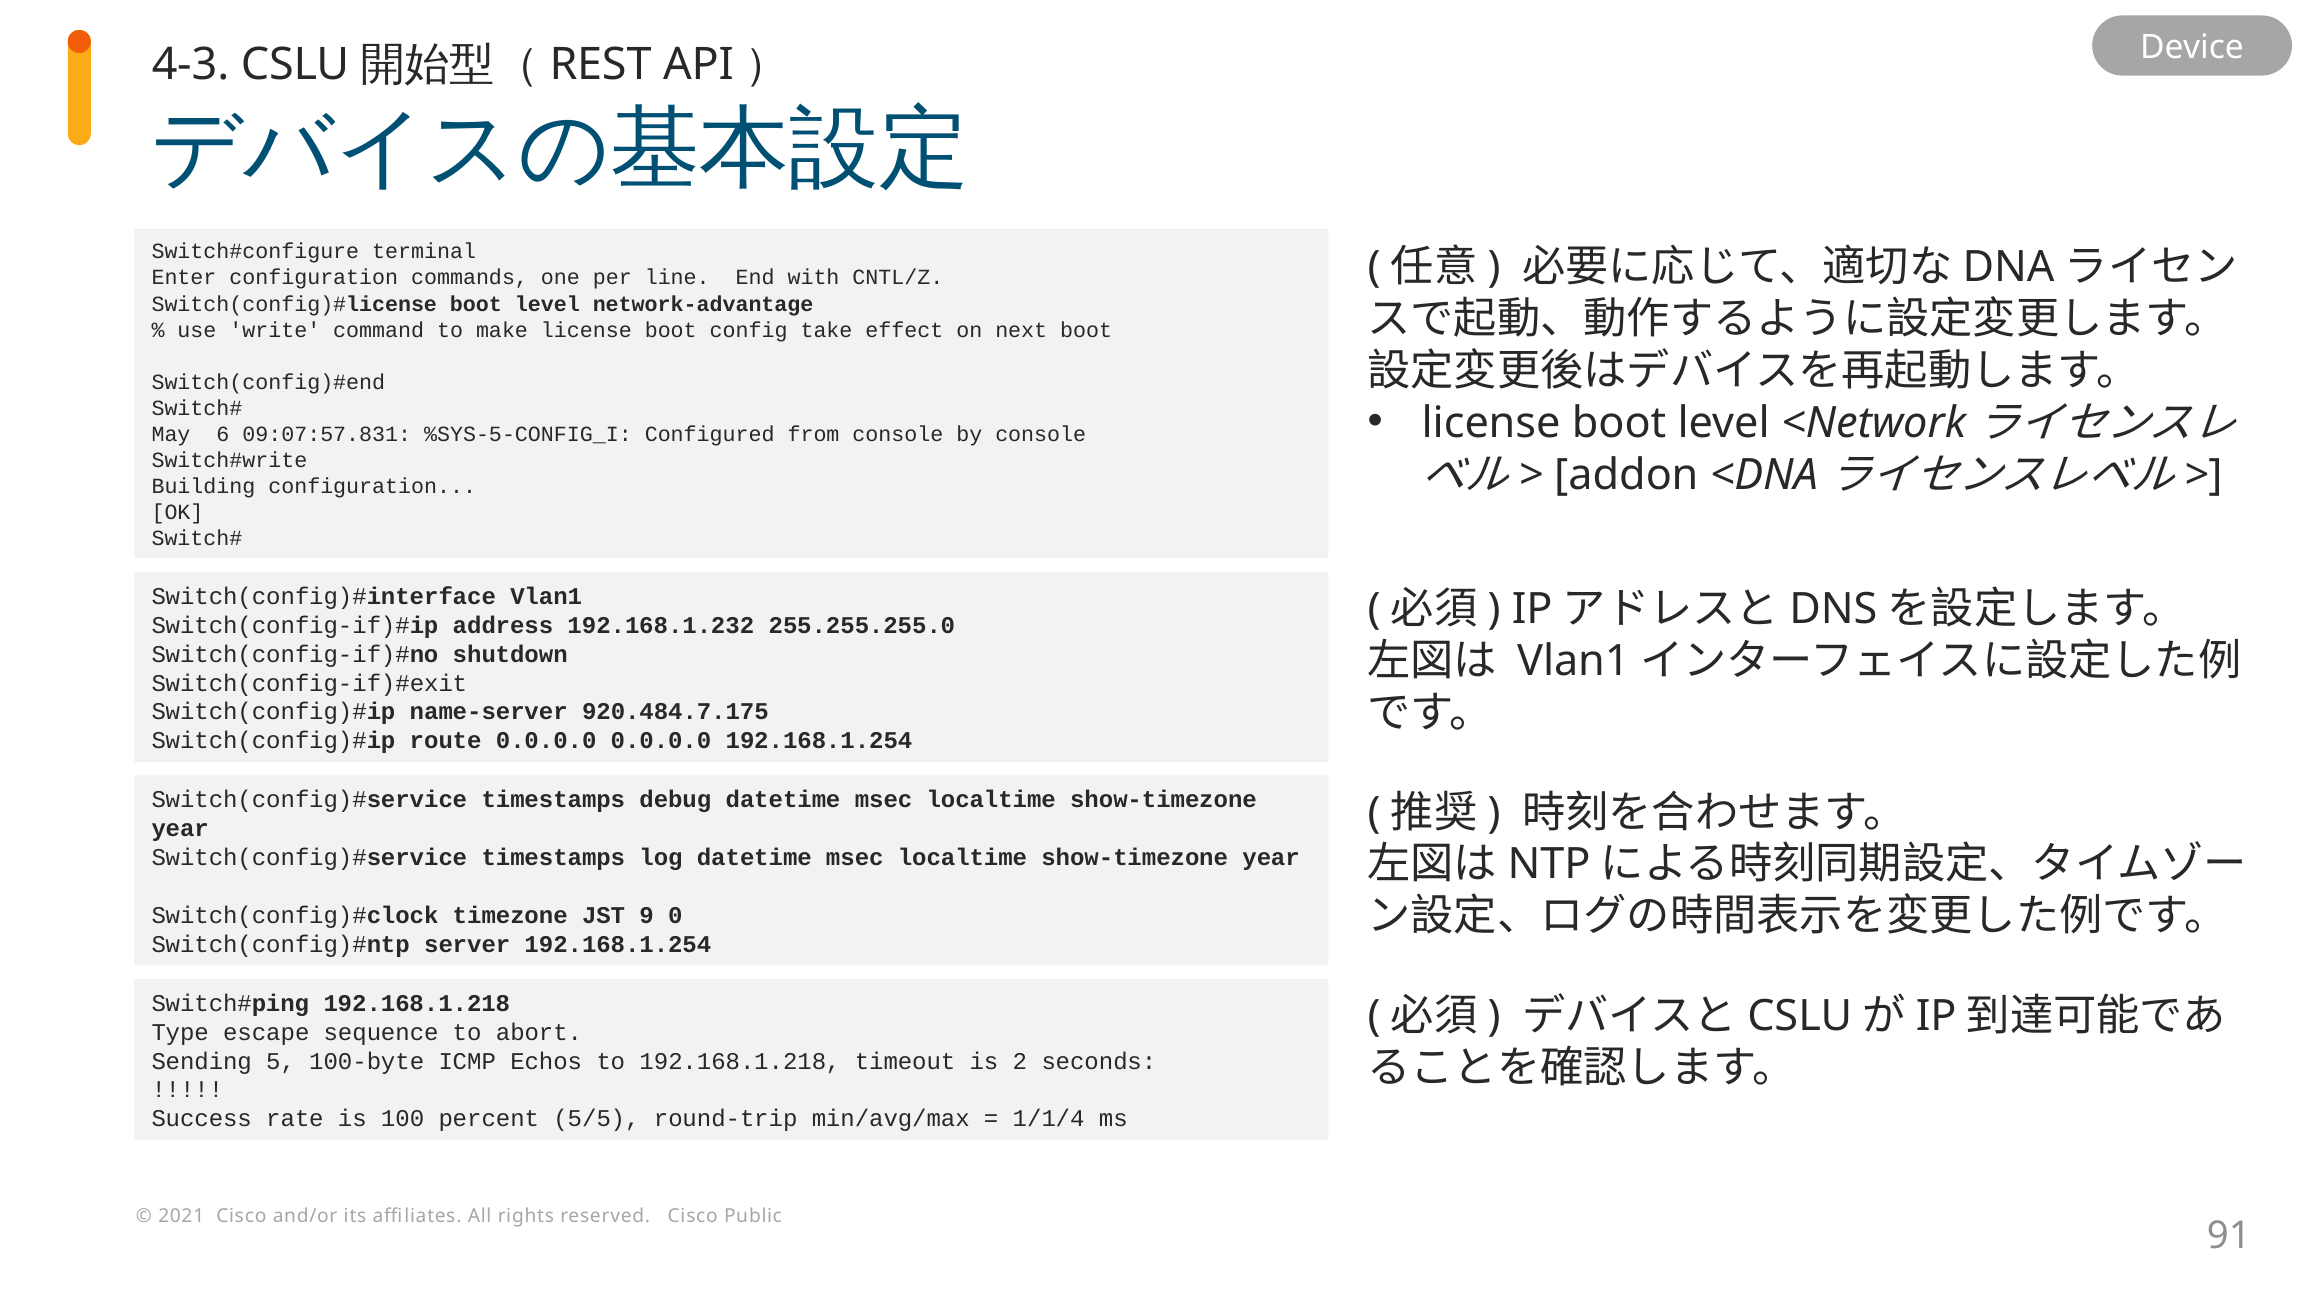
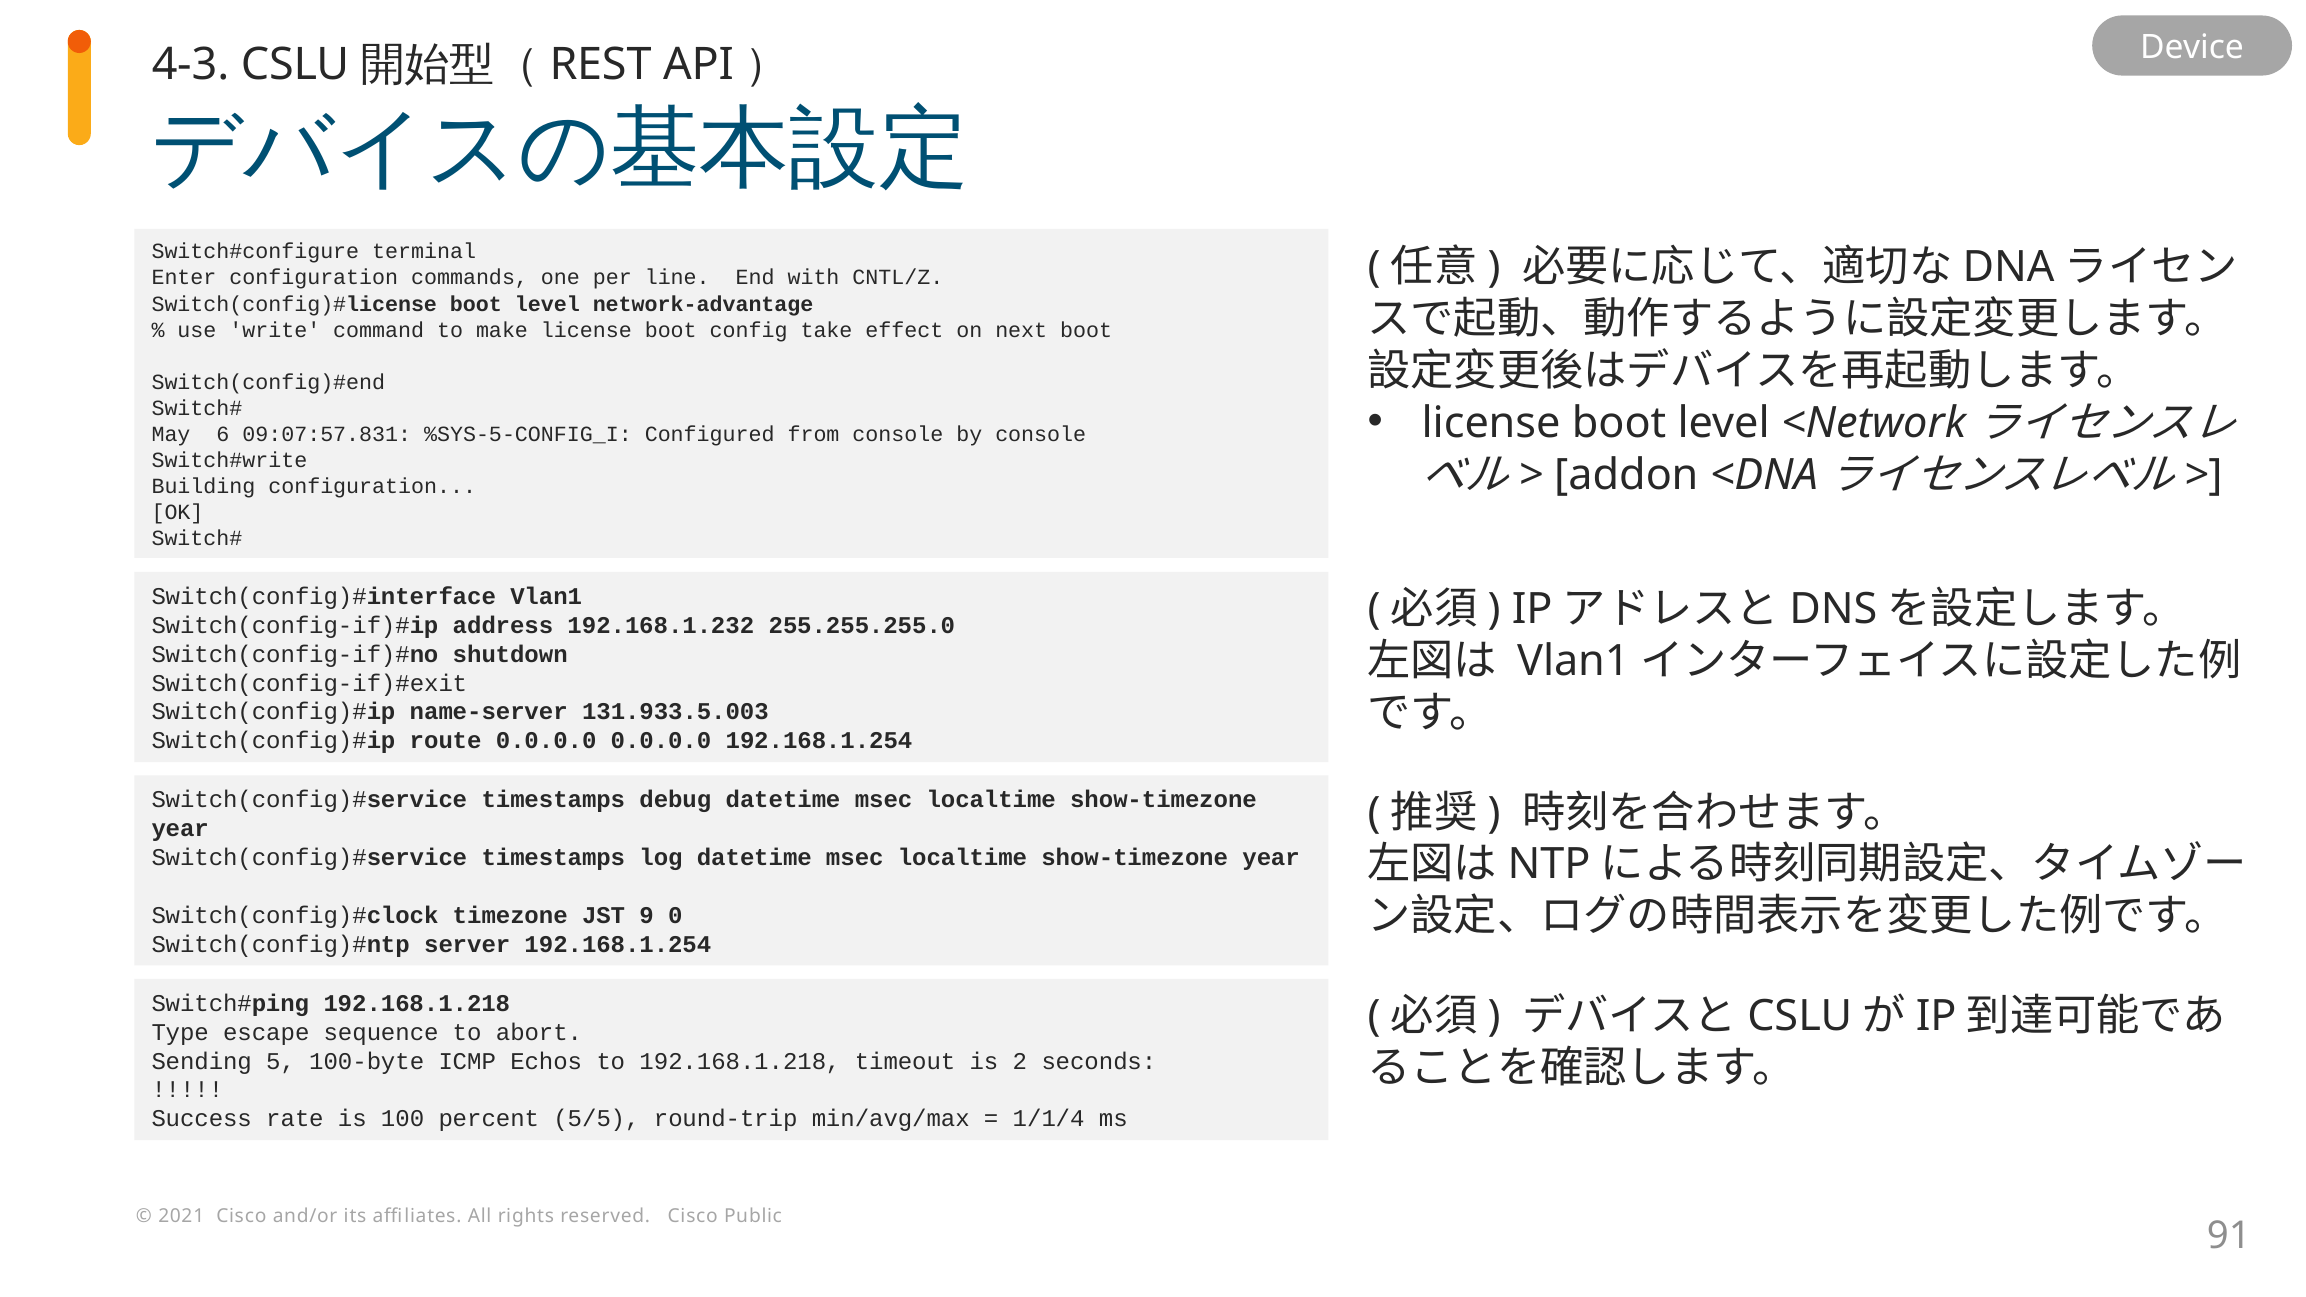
920.484.7.175: 920.484.7.175 -> 131.933.5.003 (675, 712)
